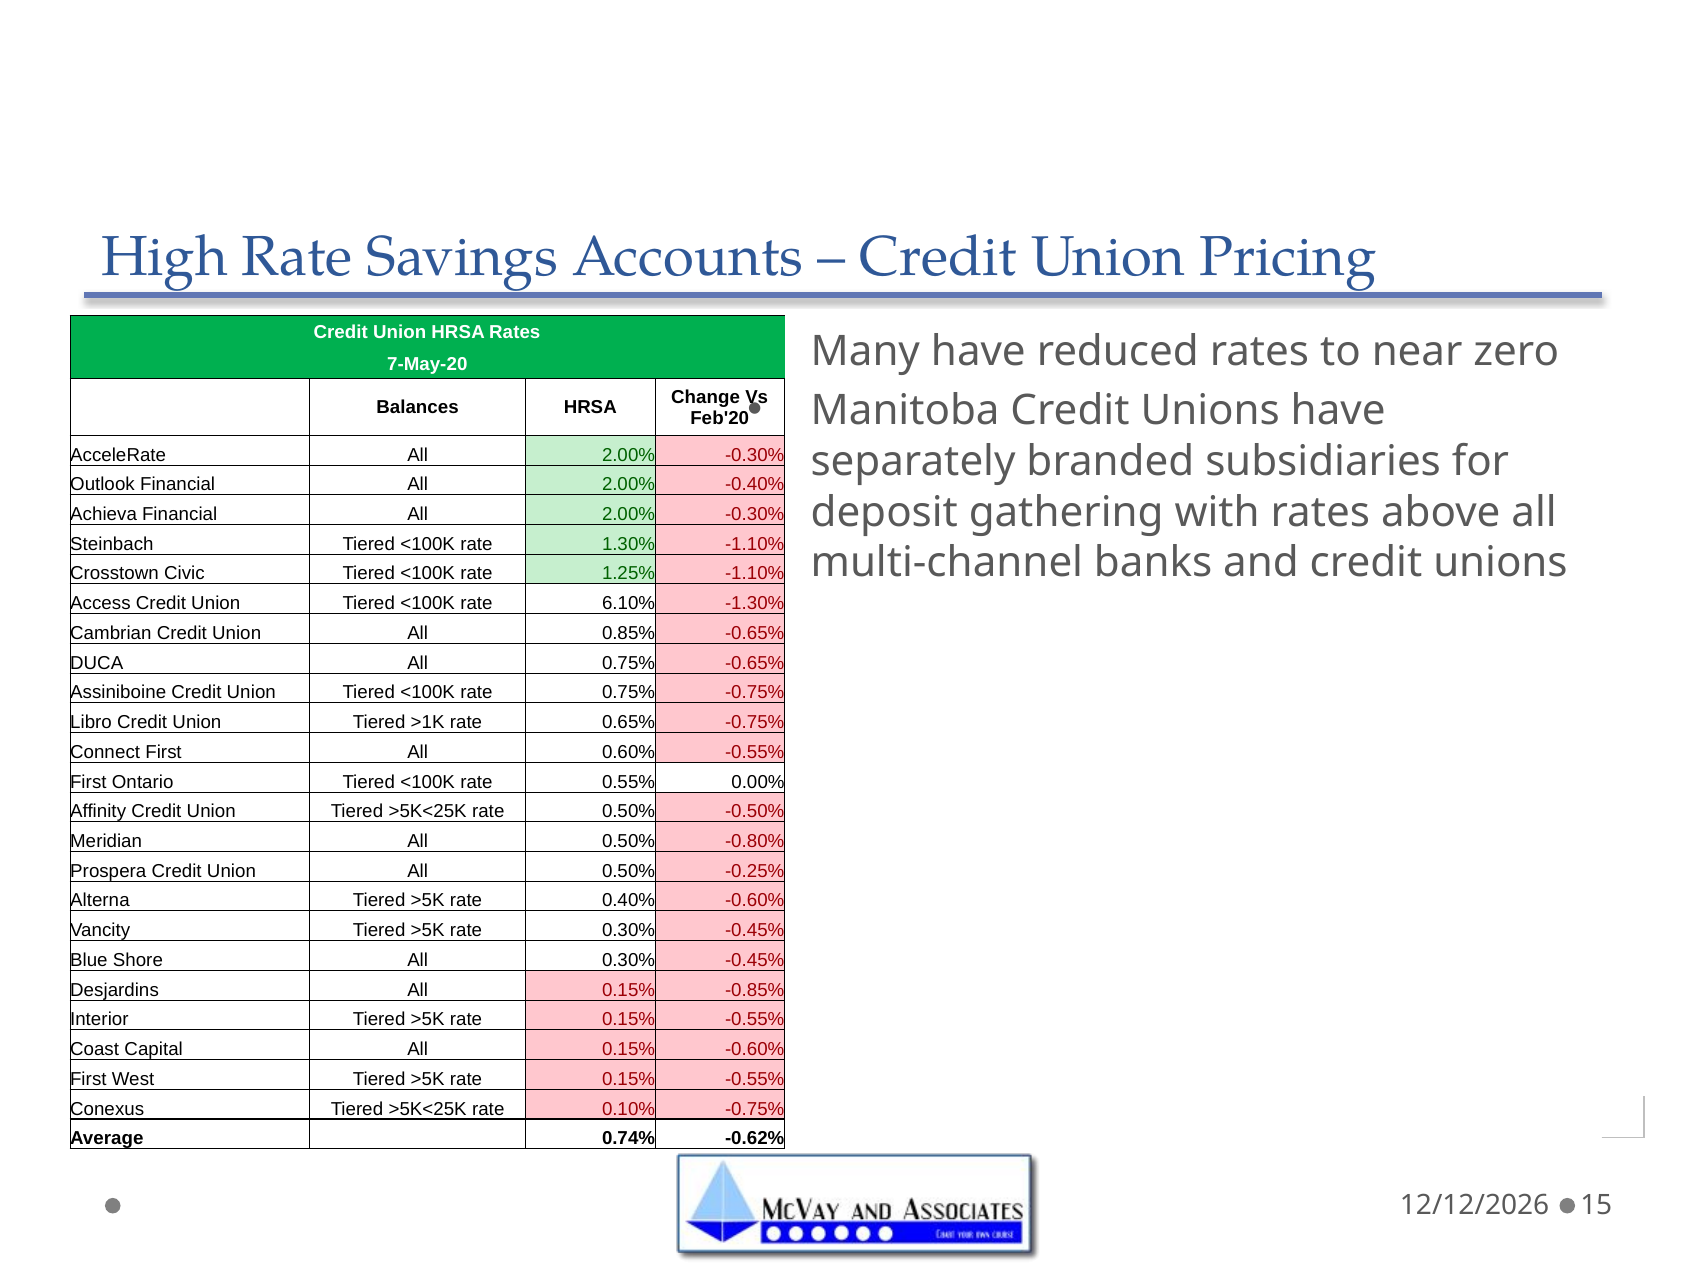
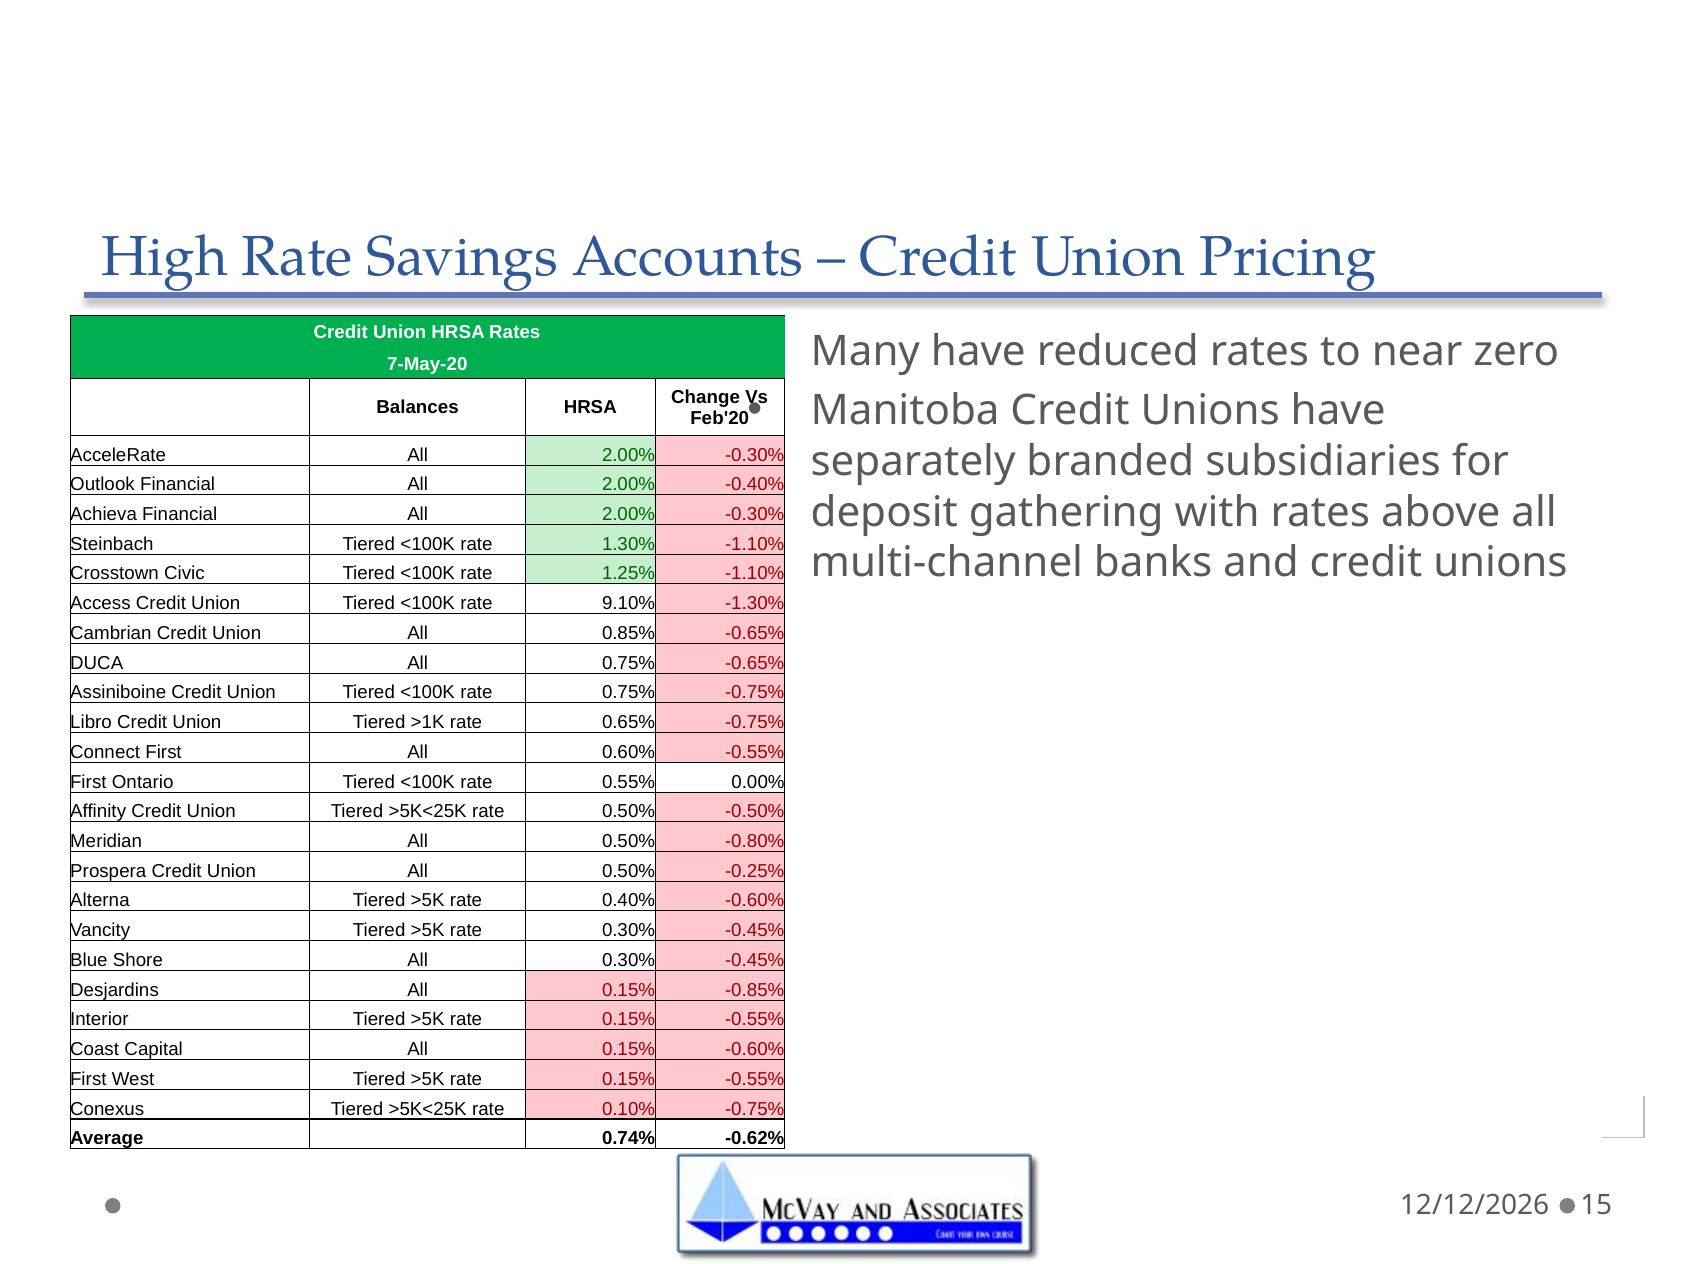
6.10%: 6.10% -> 9.10% (629, 604)
